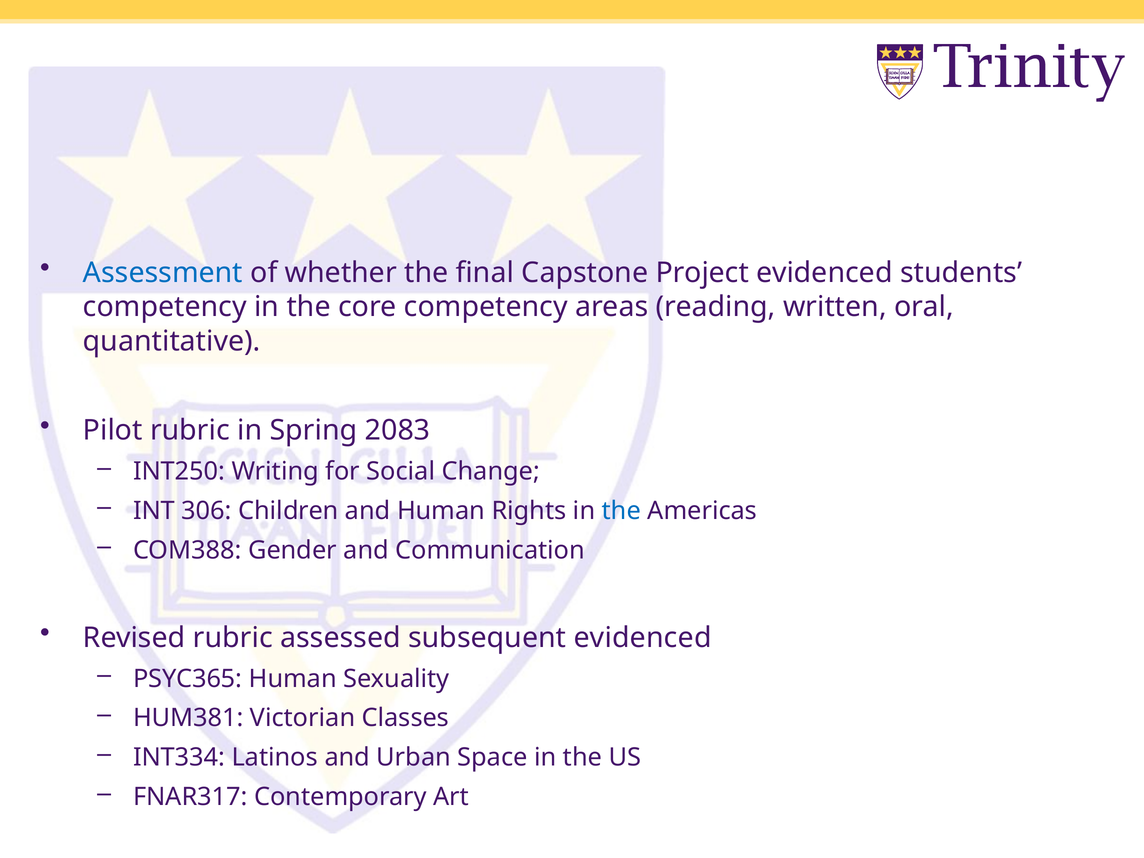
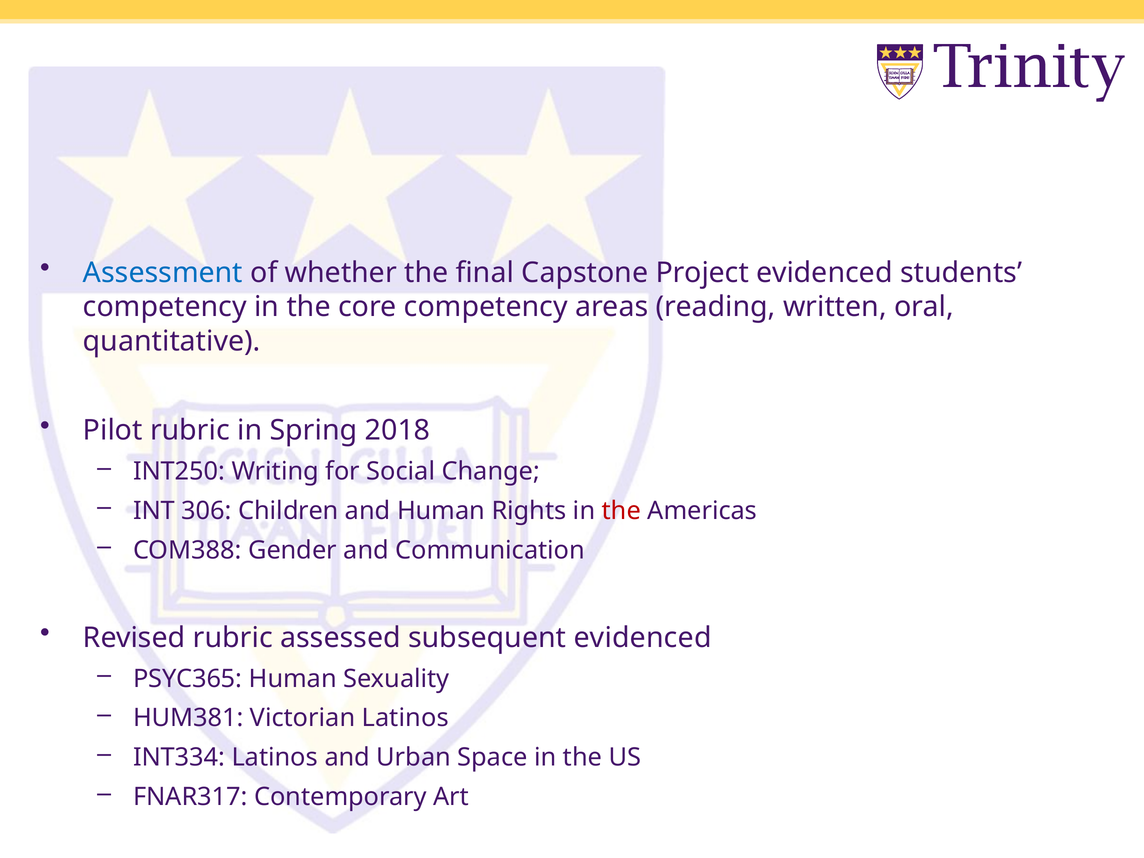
2083: 2083 -> 2018 (398, 430)
the colour: blue -> red (621, 511)
Victorian Classes: Classes -> Latinos (405, 718)
